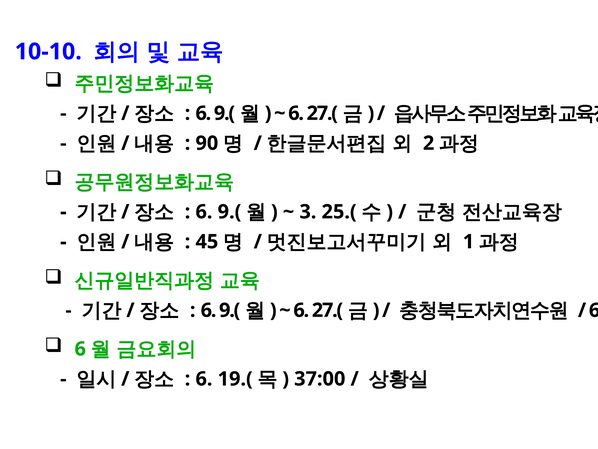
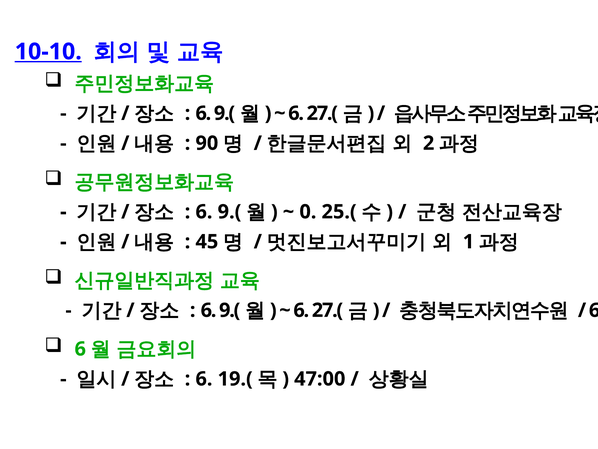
10-10 underline: none -> present (48, 52)
3: 3 -> 0 (308, 212)
37:00: 37:00 -> 47:00 (320, 378)
